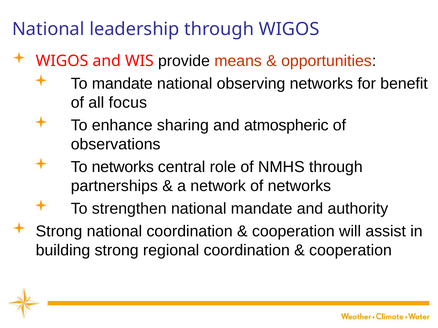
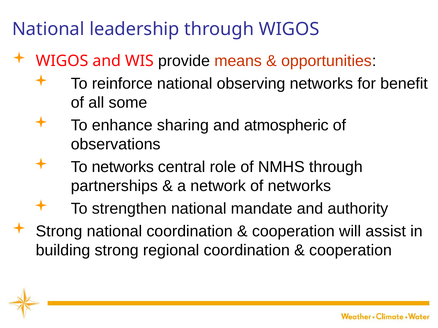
To mandate: mandate -> reinforce (122, 84)
focus: focus -> some (128, 103)
